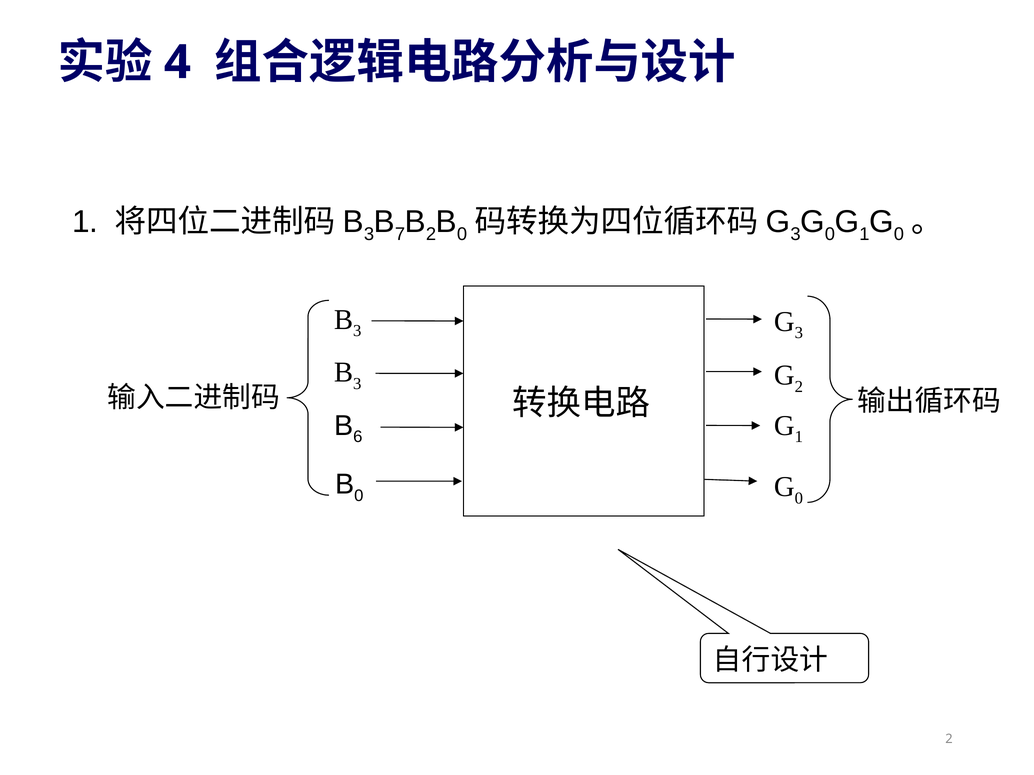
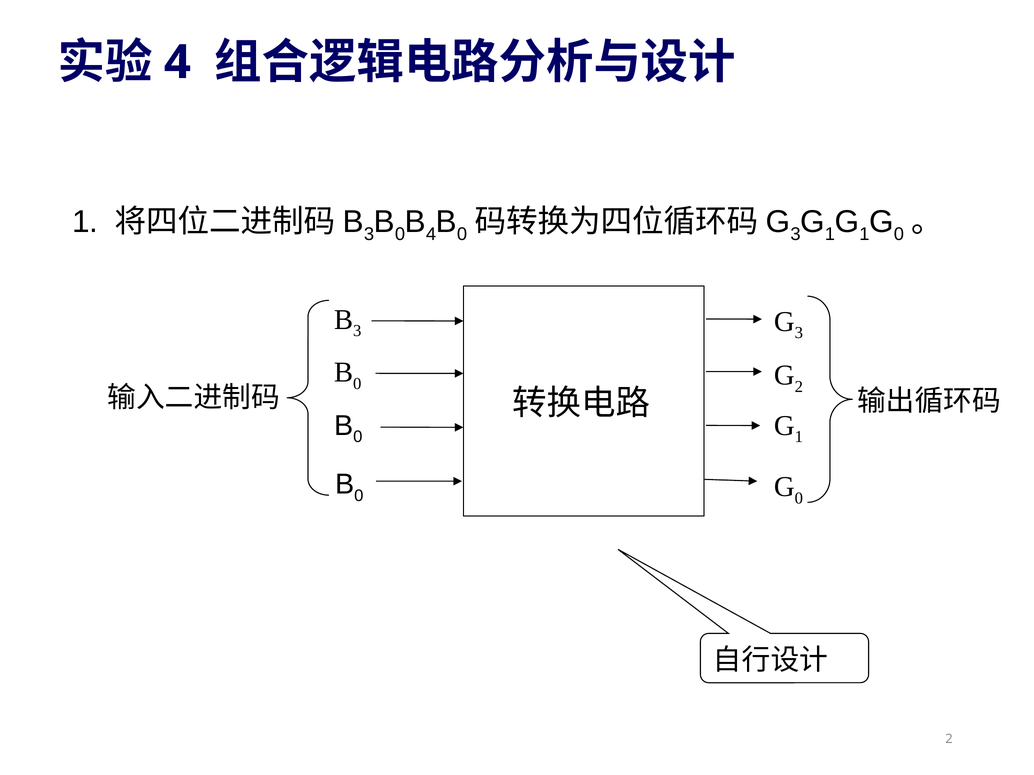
7: 7 -> 0 (400, 234)
2: 2 -> 4 (431, 234)
0: 0 -> 1 (830, 234)
3: 3 -> 0 (357, 384)
6: 6 -> 0 (358, 437)
